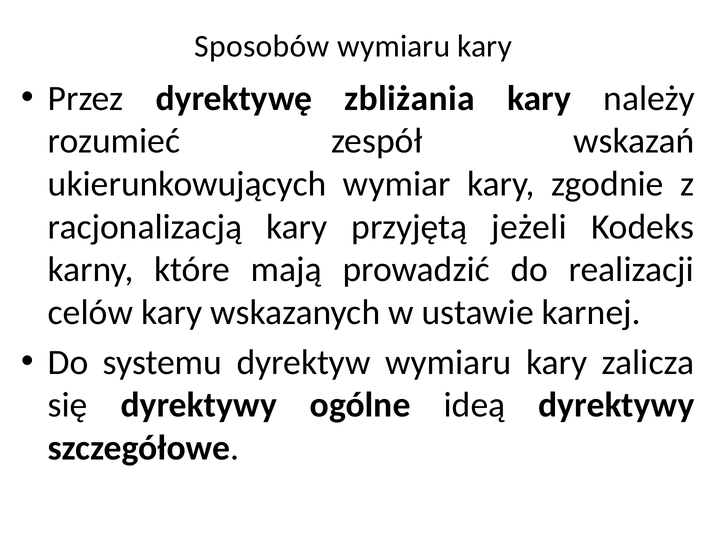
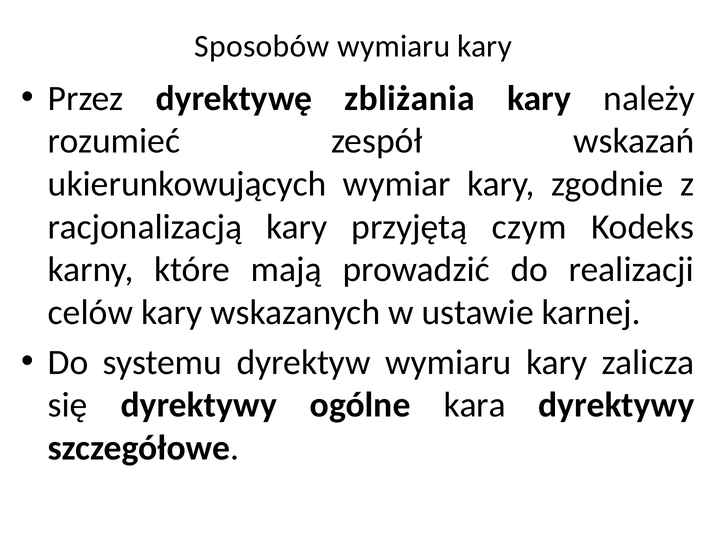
jeżeli: jeżeli -> czym (529, 227)
ideą: ideą -> kara (475, 405)
